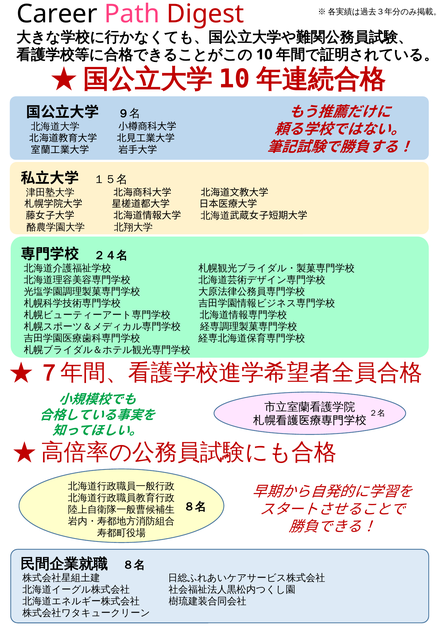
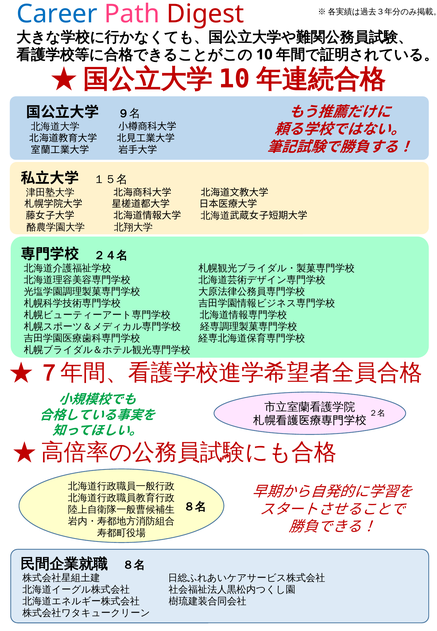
Career colour: black -> blue (57, 14)
